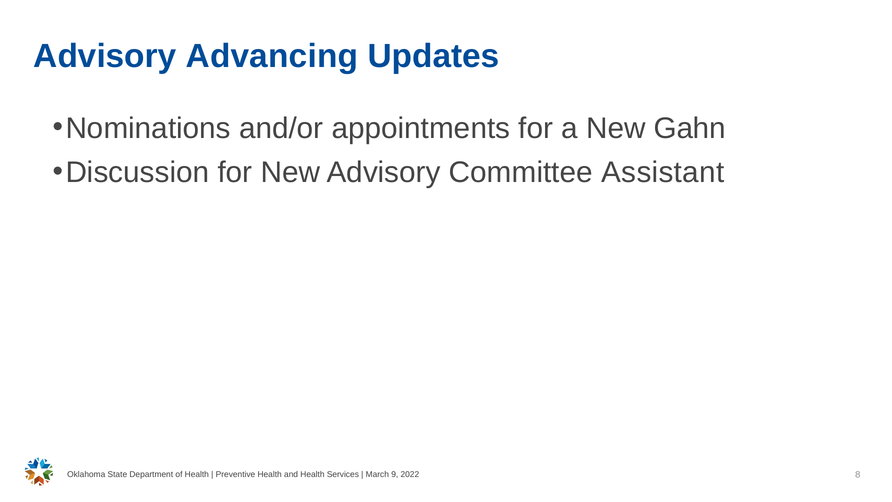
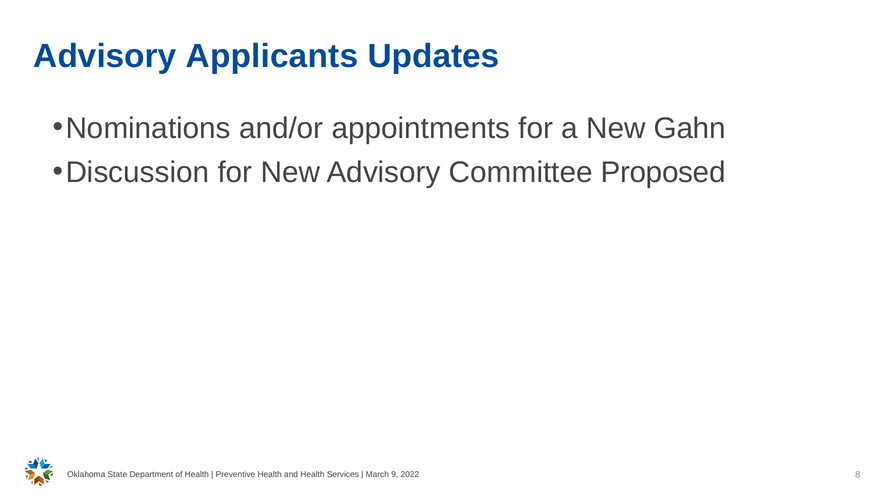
Advancing: Advancing -> Applicants (272, 56)
Assistant: Assistant -> Proposed (663, 172)
